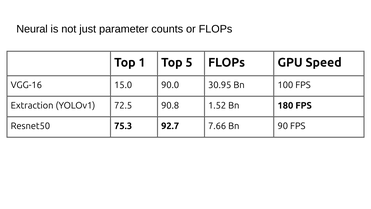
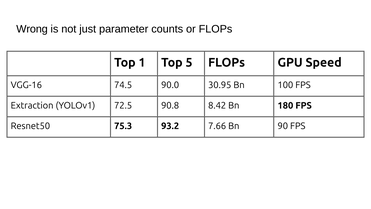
Neural: Neural -> Wrong (32, 29)
15.0: 15.0 -> 74.5 (123, 85)
1.52: 1.52 -> 8.42 (217, 105)
92.7: 92.7 -> 93.2 (170, 126)
